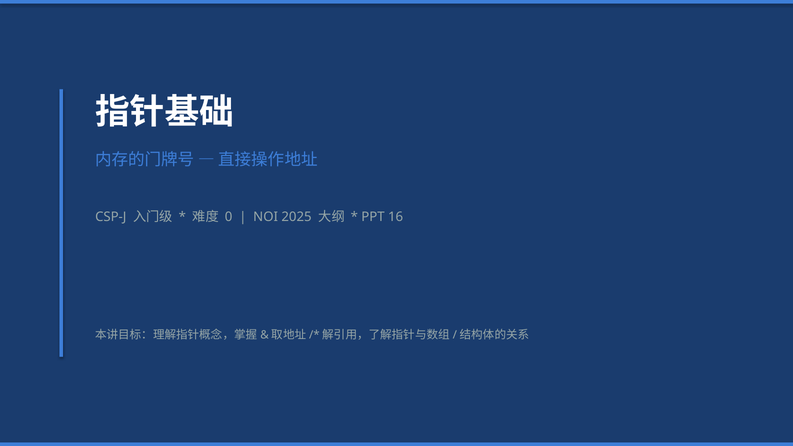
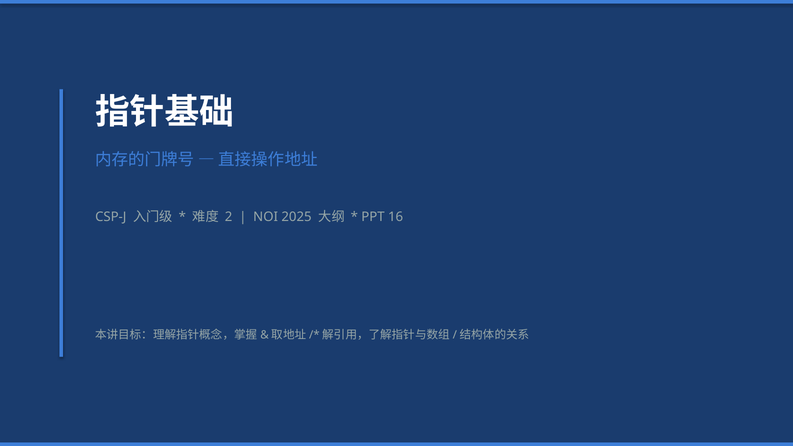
0: 0 -> 2 (229, 217)
